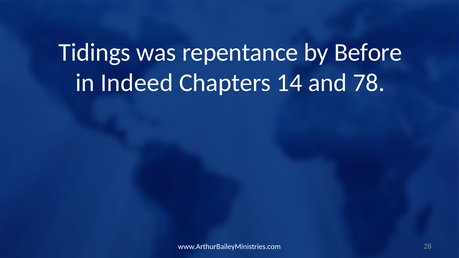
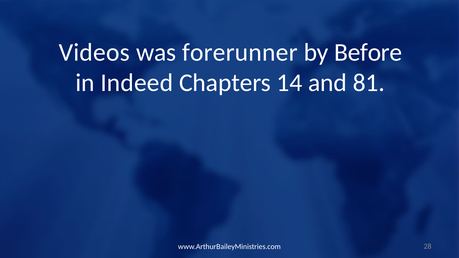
Tidings: Tidings -> Videos (94, 52)
repentance: repentance -> forerunner (240, 52)
78: 78 -> 81 (369, 83)
